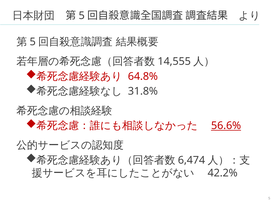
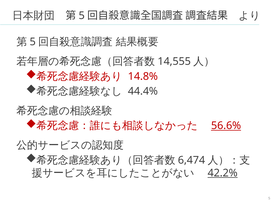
64.8%: 64.8% -> 14.8% (143, 76)
31.8%: 31.8% -> 44.4% (143, 91)
42.2% underline: none -> present (223, 173)
